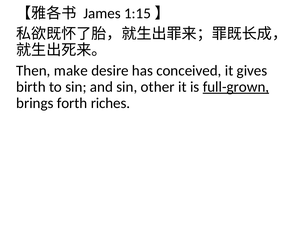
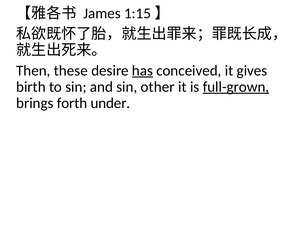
make: make -> these (71, 70)
has underline: none -> present (142, 70)
riches: riches -> under (110, 103)
